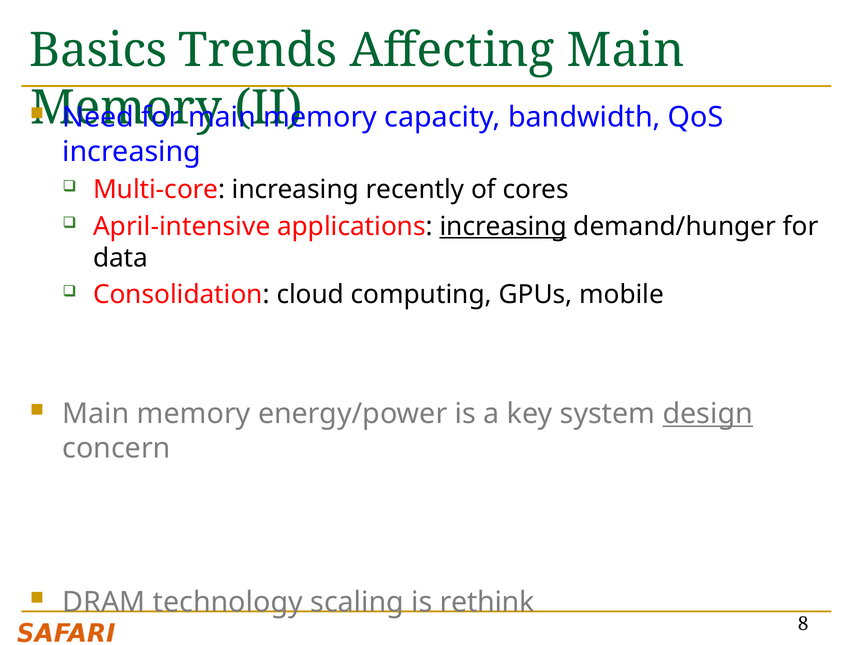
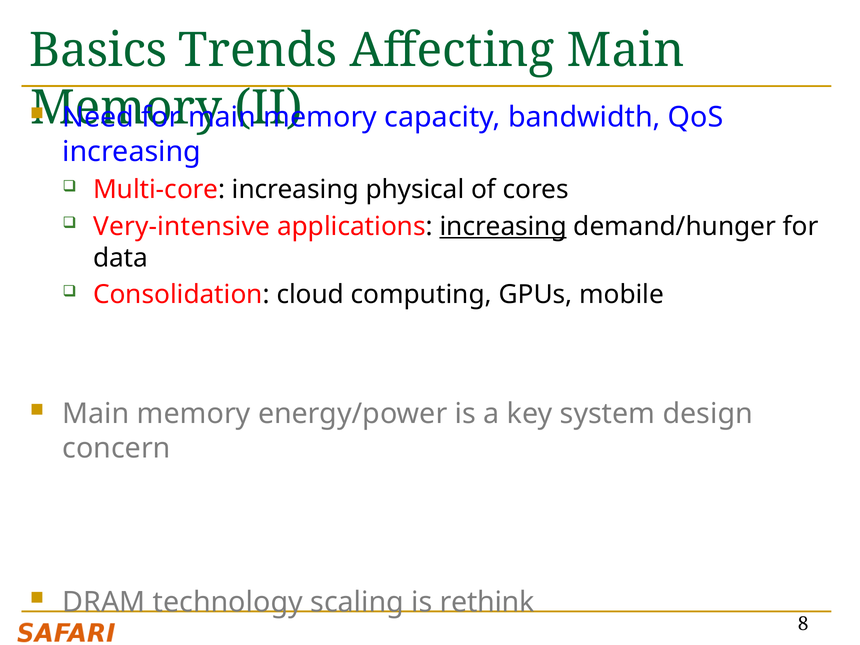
recently: recently -> physical (415, 190)
April-intensive: April-intensive -> Very-intensive (182, 226)
design underline: present -> none (708, 414)
